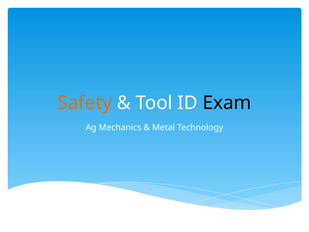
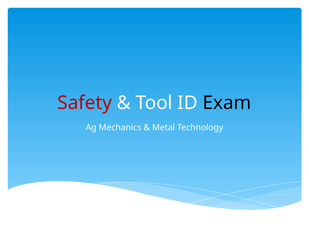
Safety colour: orange -> red (85, 103)
